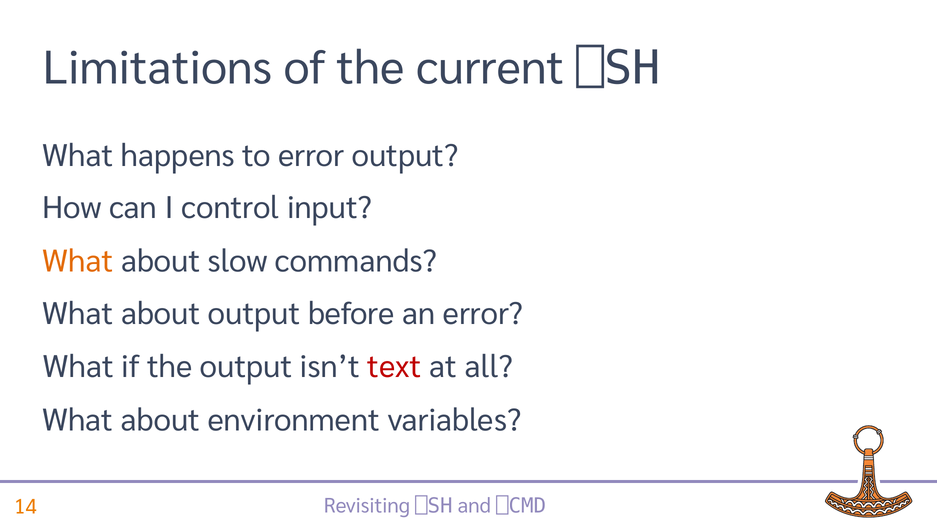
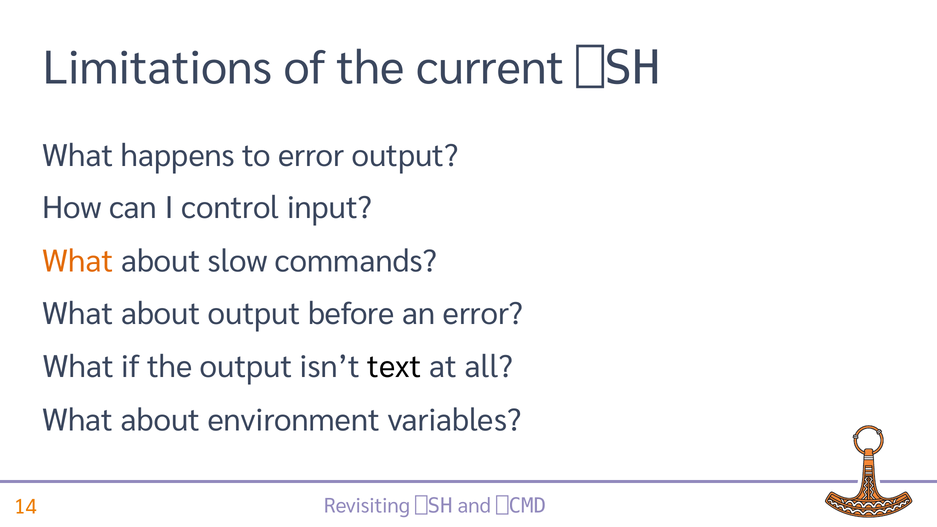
text colour: red -> black (395, 367)
